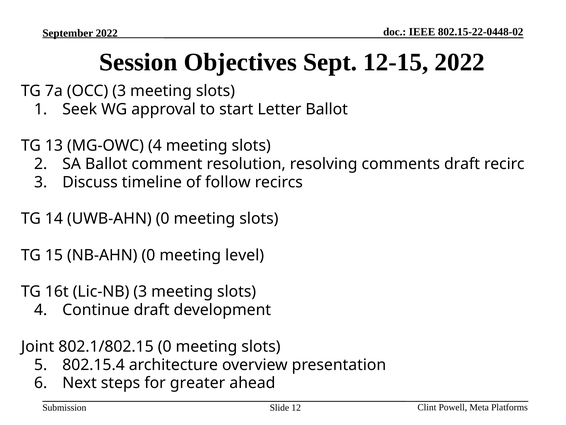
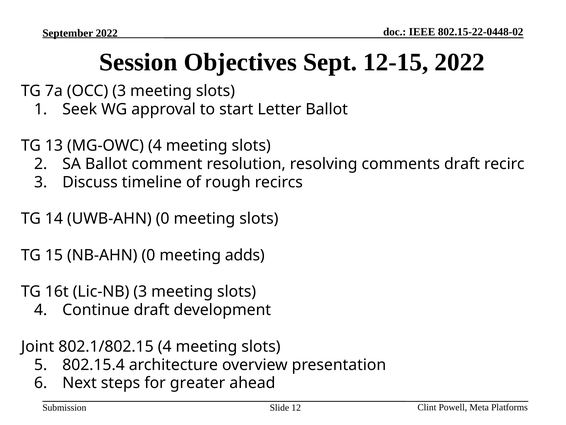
follow: follow -> rough (228, 182)
level: level -> adds (245, 255)
802.1/802.15 0: 0 -> 4 (165, 346)
